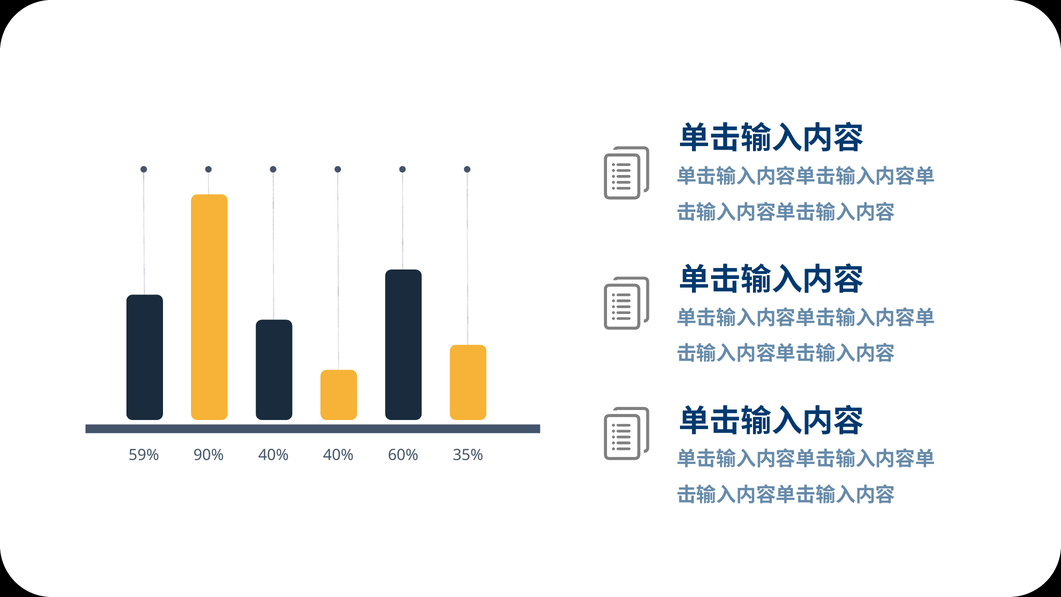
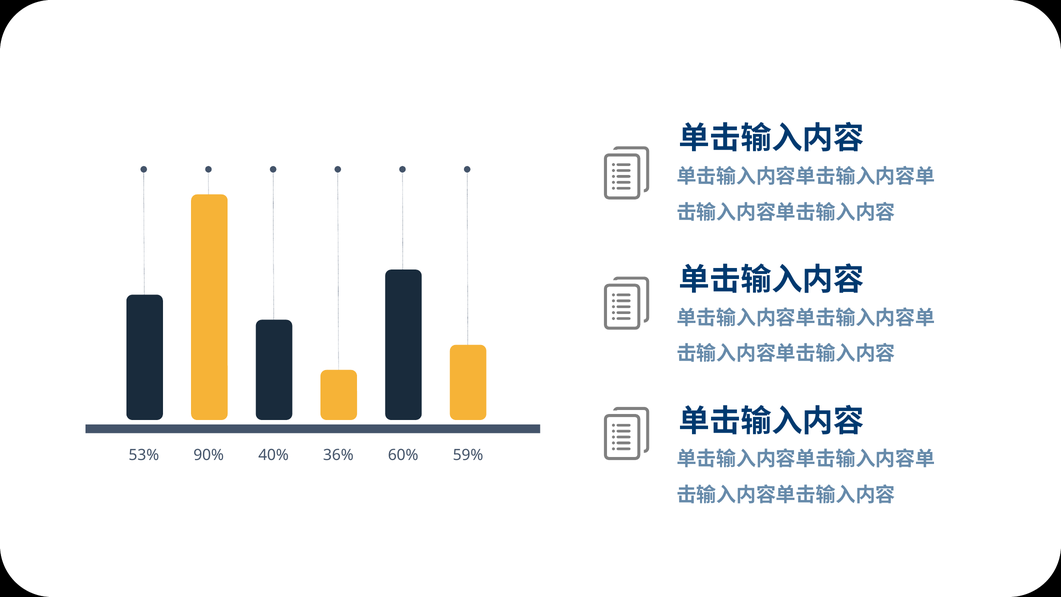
59%: 59% -> 53% (144, 455)
40% 40%: 40% -> 36% (338, 455)
35%: 35% -> 59% (468, 455)
